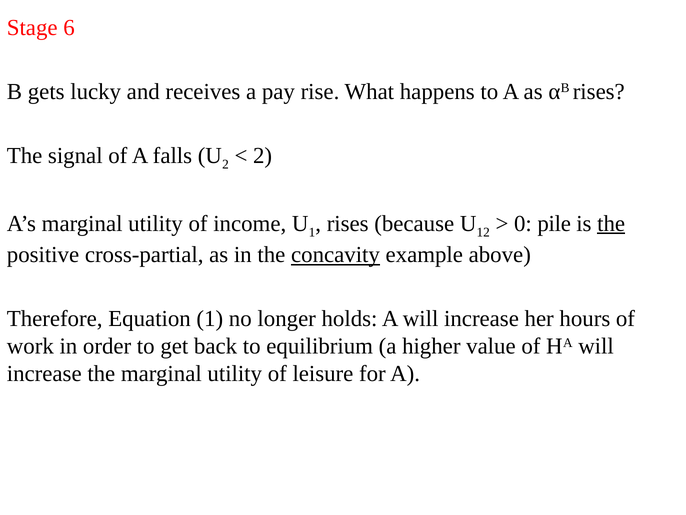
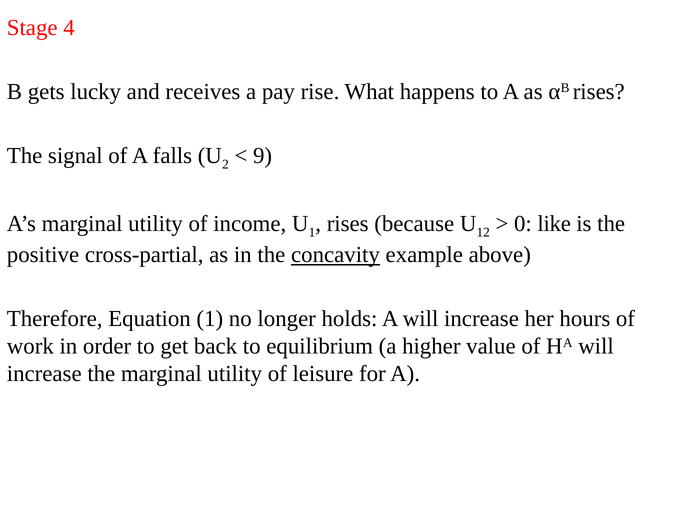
6: 6 -> 4 (69, 28)
2: 2 -> 9 (263, 156)
pile: pile -> like (554, 223)
the underline: present -> none (611, 223)
